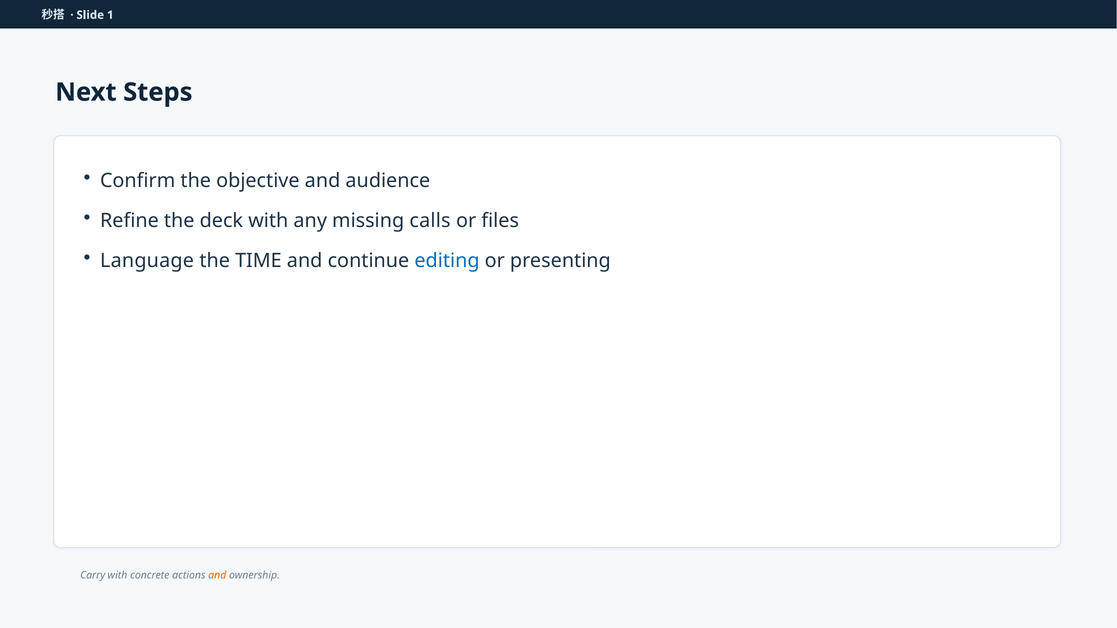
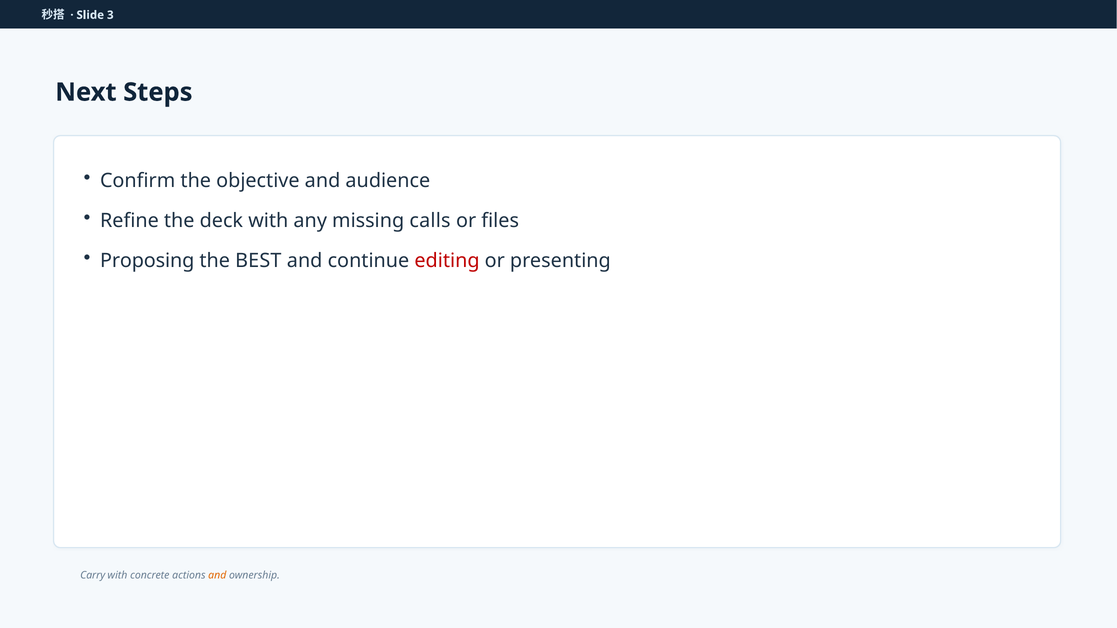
1: 1 -> 3 (110, 15)
Language: Language -> Proposing (147, 261)
TIME: TIME -> BEST (258, 261)
editing colour: blue -> red (447, 261)
